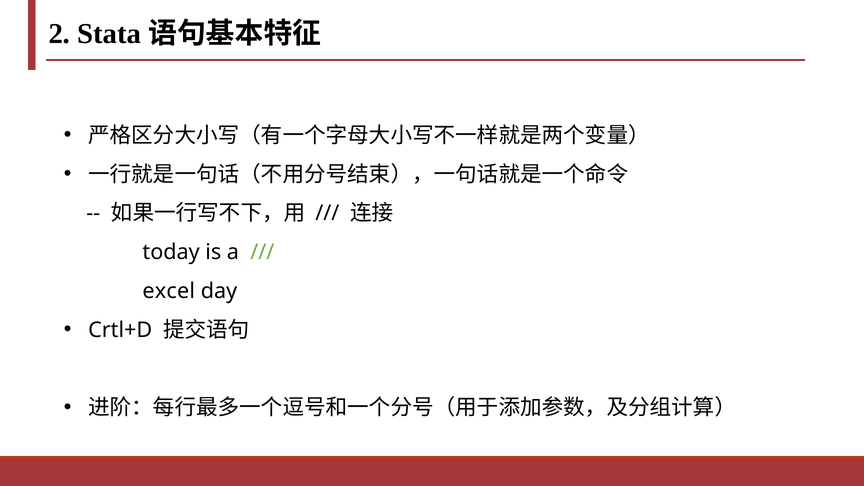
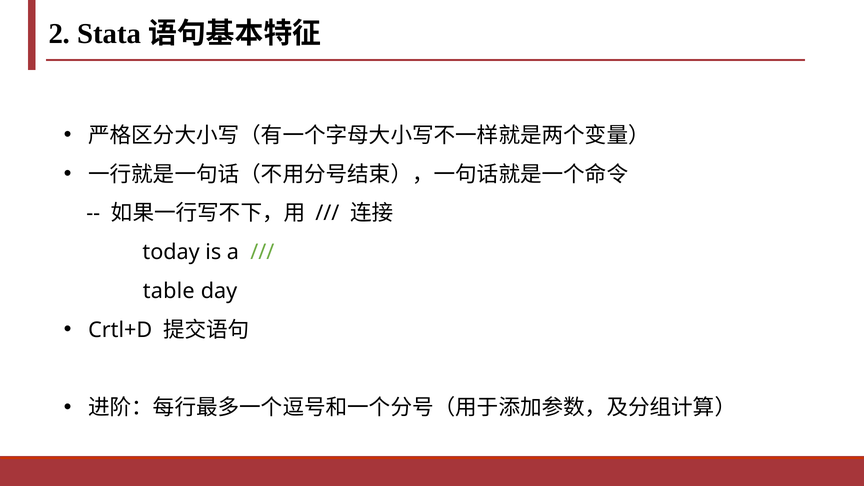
excel: excel -> table (169, 291)
